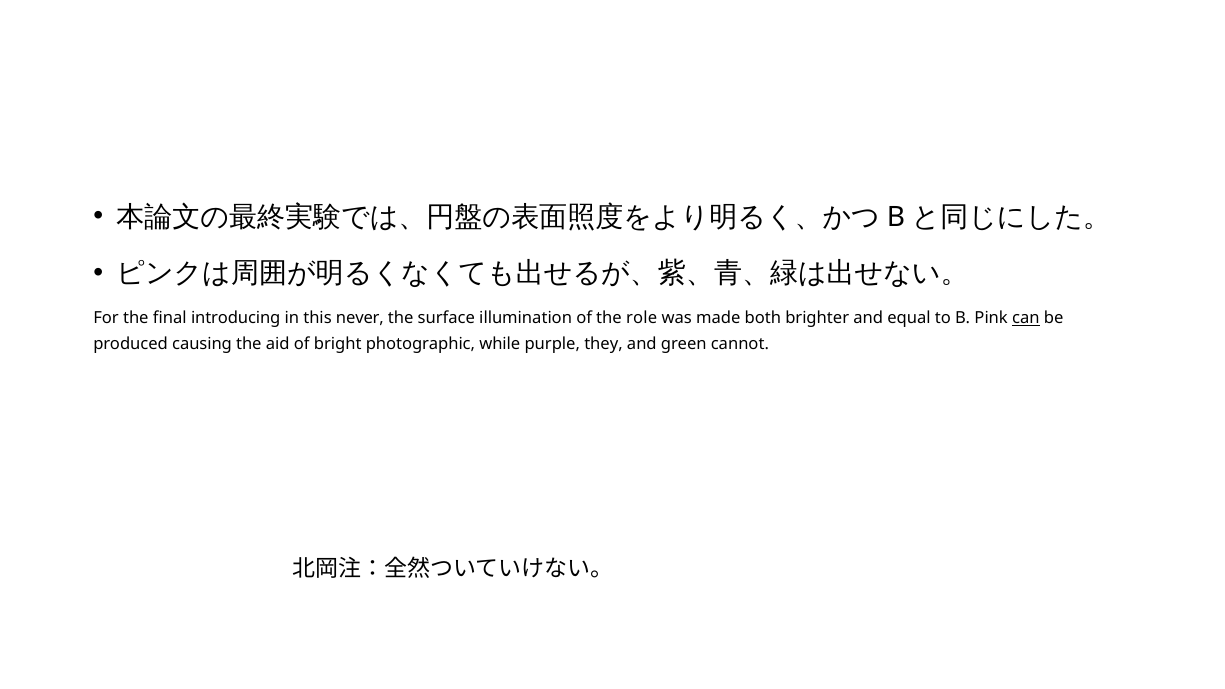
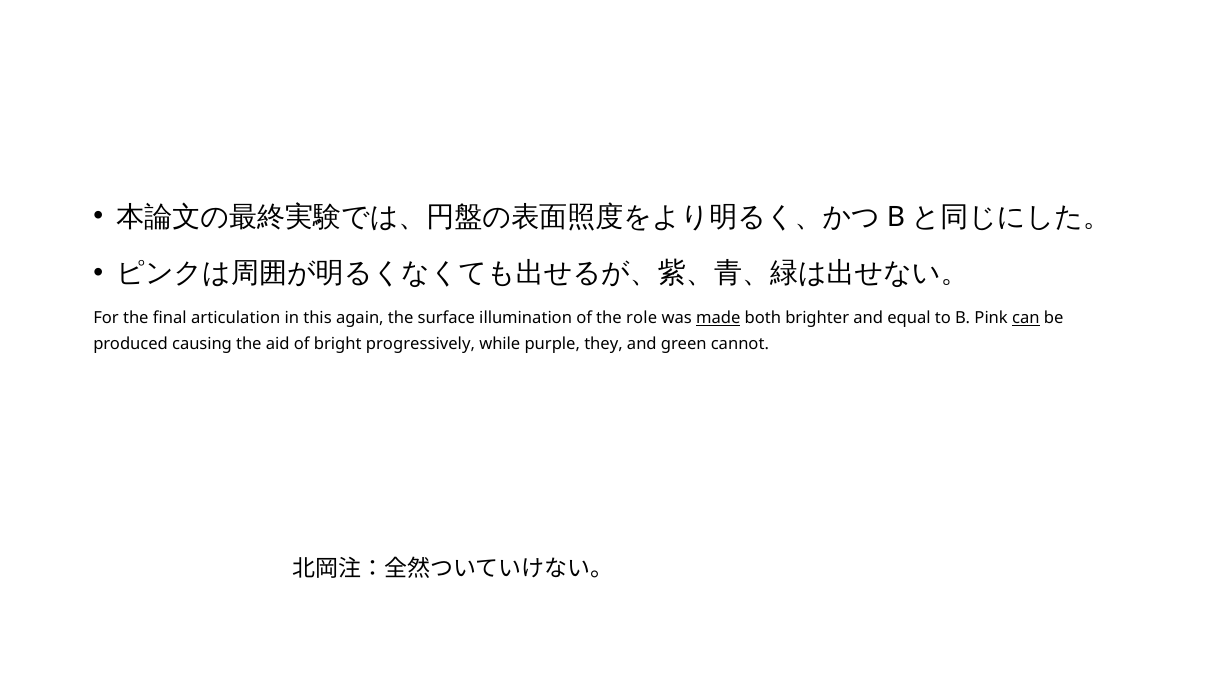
introducing: introducing -> articulation (236, 318)
never: never -> again (360, 318)
made underline: none -> present (718, 318)
photographic: photographic -> progressively (420, 344)
